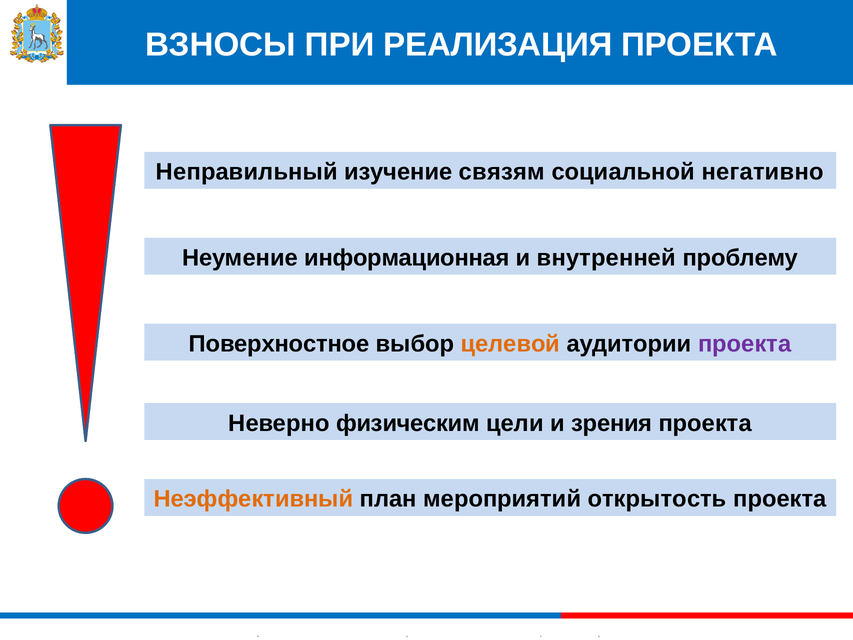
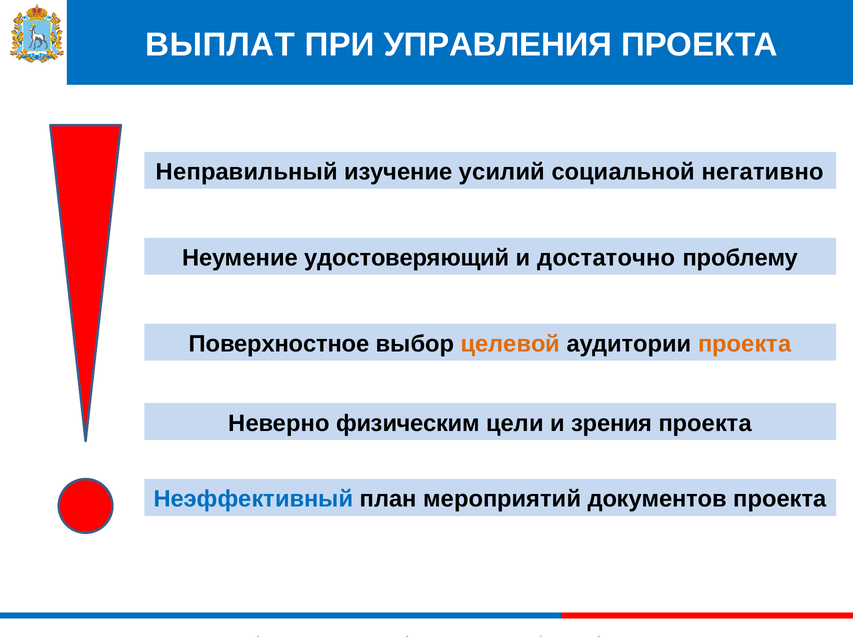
ВЗНОСЫ: ВЗНОСЫ -> ВЫПЛАТ (220, 45)
РЕАЛИЗАЦИЯ: РЕАЛИЗАЦИЯ -> УПРАВЛЕНИЯ (498, 45)
связям: связям -> усилий (502, 172)
информационная: информационная -> удостоверяющий (407, 258)
внутренней: внутренней -> достаточно (606, 258)
проекта colour: purple -> orange (745, 344)
Неэффективный colour: orange -> blue (253, 499)
открытость: открытость -> документов (657, 499)
